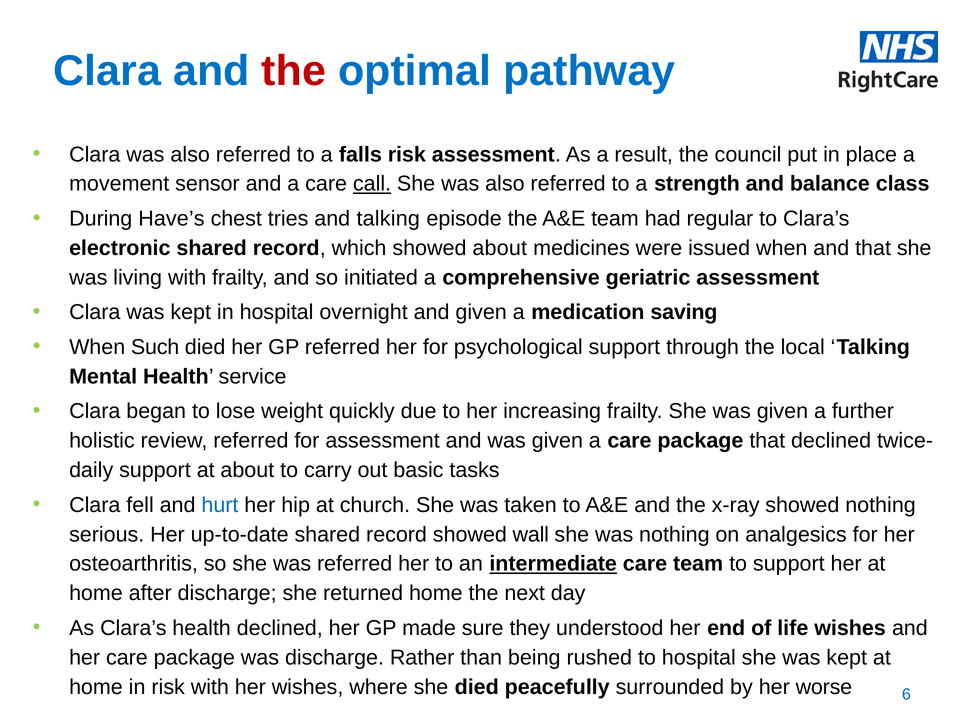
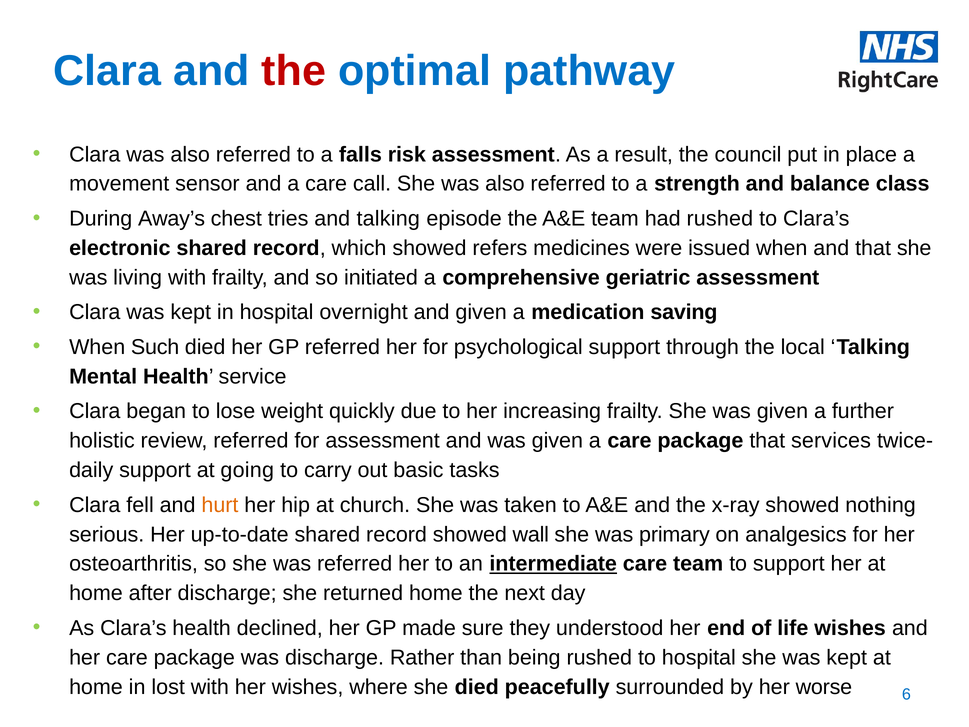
call underline: present -> none (372, 184)
Have’s: Have’s -> Away’s (172, 219)
had regular: regular -> rushed (720, 219)
showed about: about -> refers (500, 248)
that declined: declined -> services (831, 441)
at about: about -> going (247, 470)
hurt colour: blue -> orange (220, 505)
was nothing: nothing -> primary (674, 534)
in risk: risk -> lost (168, 687)
